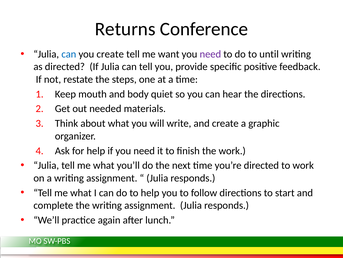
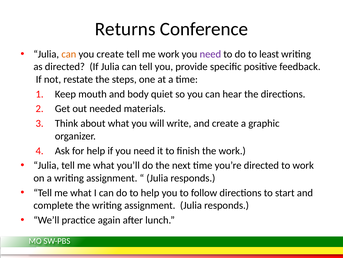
can colour: blue -> orange (69, 54)
me want: want -> work (169, 54)
until: until -> least (269, 54)
